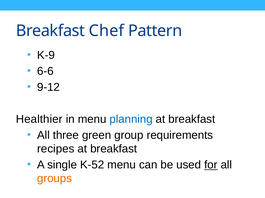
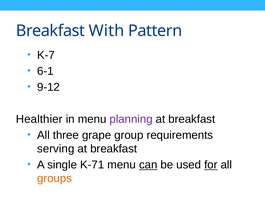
Chef: Chef -> With (106, 31)
K-9: K-9 -> K-7 (46, 55)
6-6: 6-6 -> 6-1 (45, 71)
planning colour: blue -> purple (131, 120)
green: green -> grape (97, 136)
recipes: recipes -> serving (56, 149)
K-52: K-52 -> K-71 (92, 165)
can underline: none -> present (148, 165)
